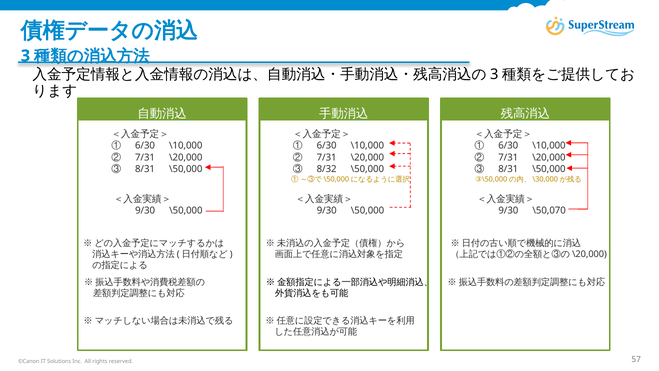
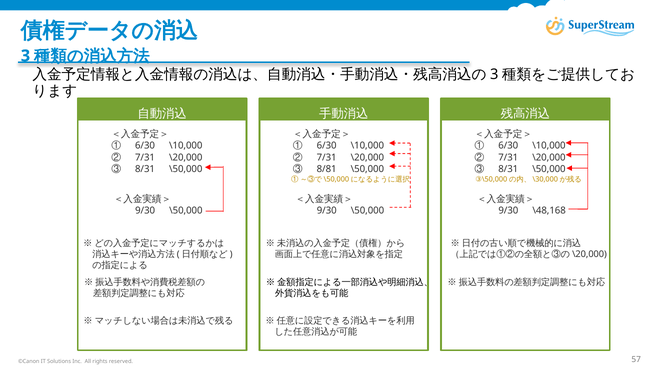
8/32: 8/32 -> 8/81 (327, 169)
\50,070: \50,070 -> \48,168 (549, 211)
